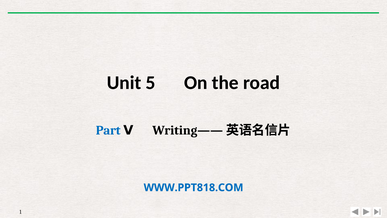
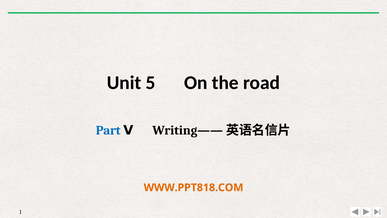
WWW.PPT818.COM colour: blue -> orange (194, 187)
